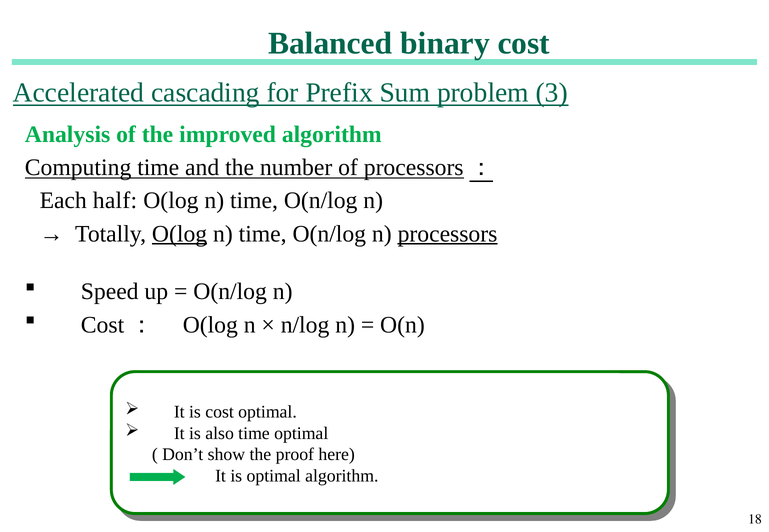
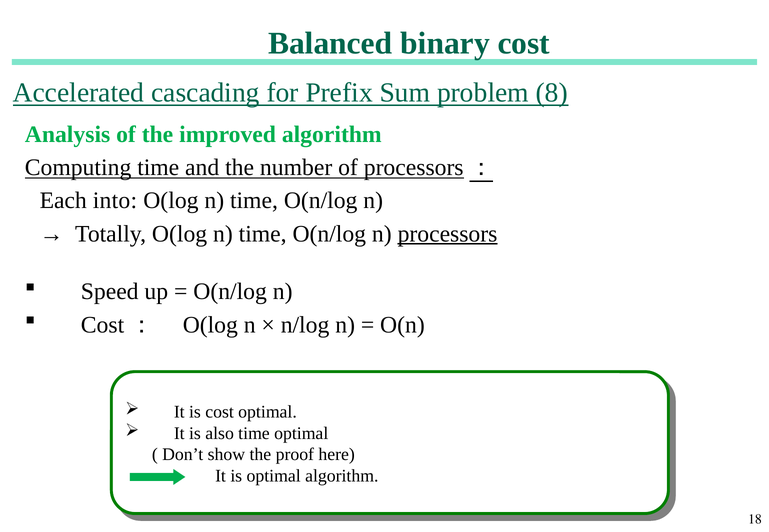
3: 3 -> 8 (552, 93)
half: half -> into (115, 201)
O(log underline: present -> none (180, 234)
